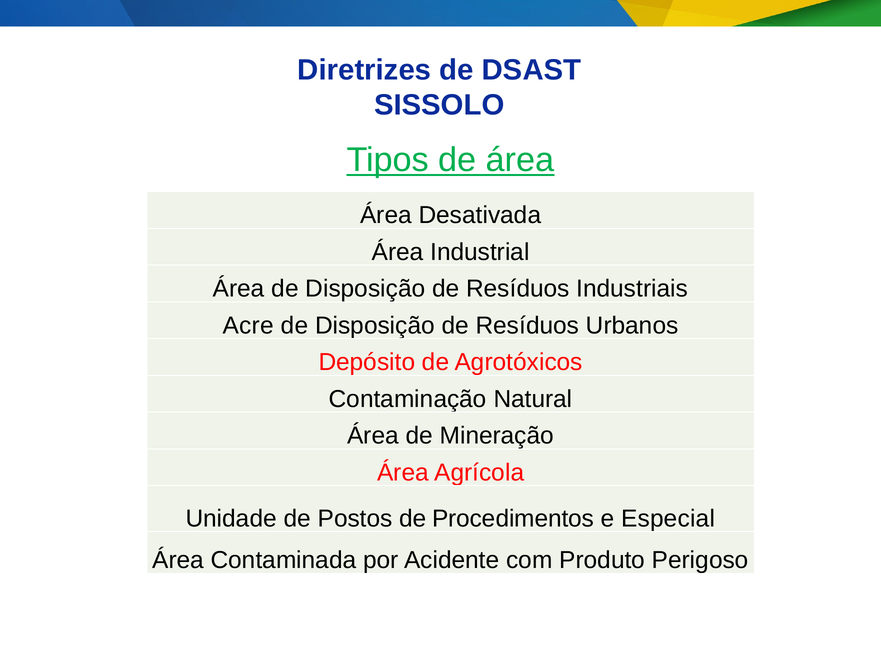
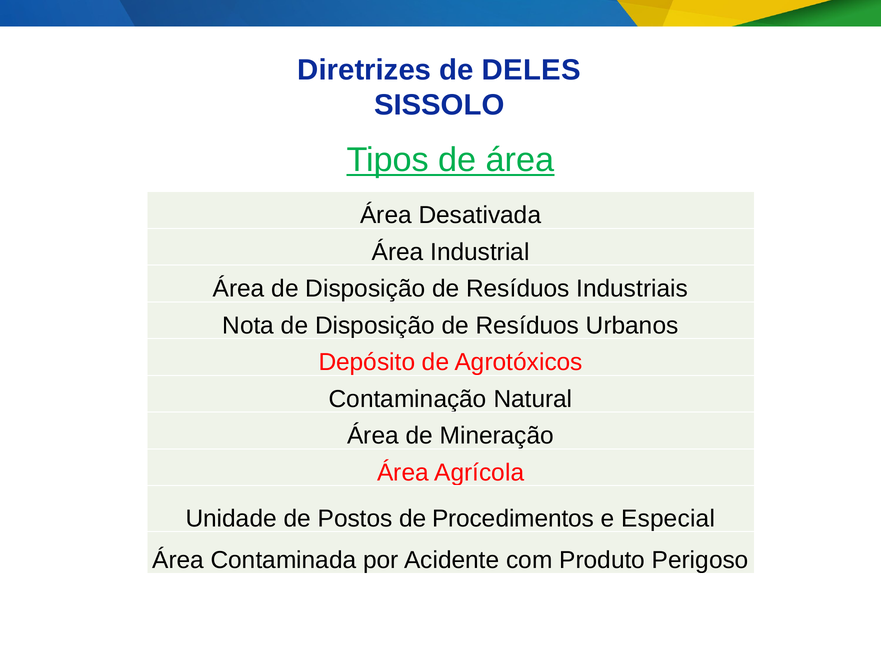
DSAST: DSAST -> DELES (531, 70)
Acre: Acre -> Nota (248, 325)
